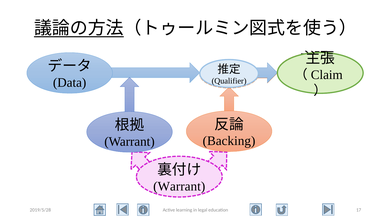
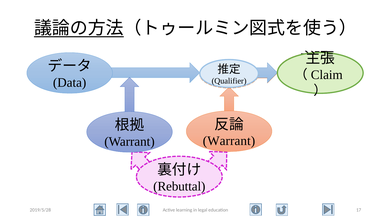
Backing: Backing -> Warrant (229, 141)
Warrant: Warrant -> Rebuttal (179, 186)
